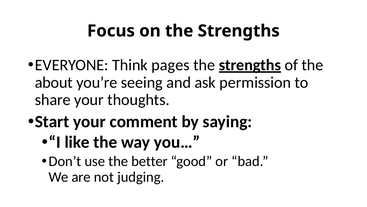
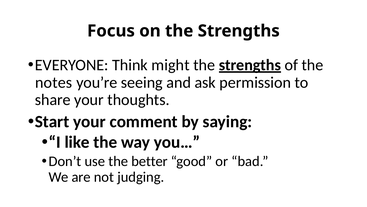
pages: pages -> might (171, 65)
about: about -> notes (54, 82)
